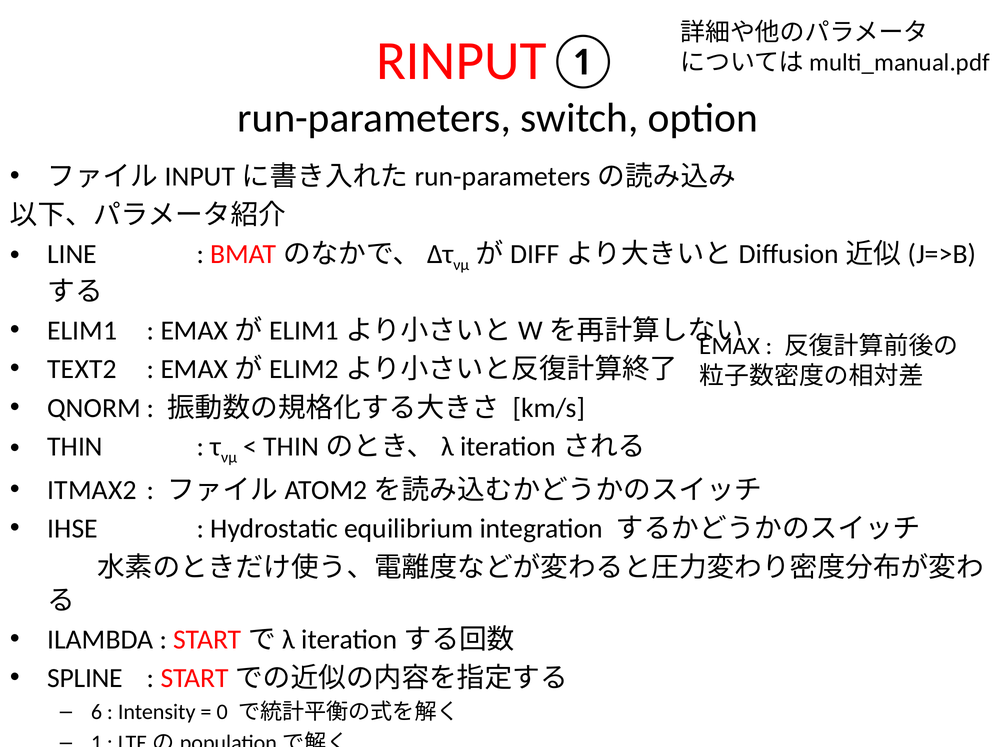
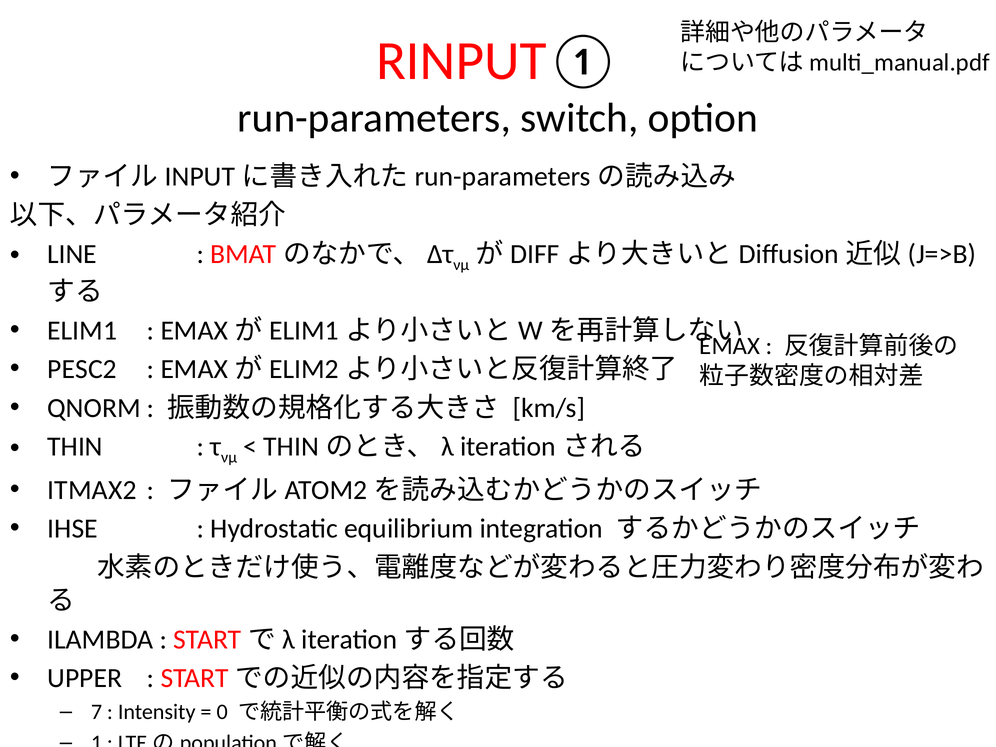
TEXT2: TEXT2 -> PESC2 (82, 369)
SPLINE: SPLINE -> UPPER (85, 678)
6: 6 -> 7 (96, 712)
